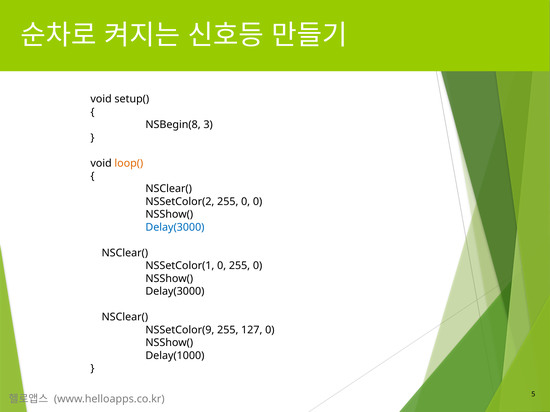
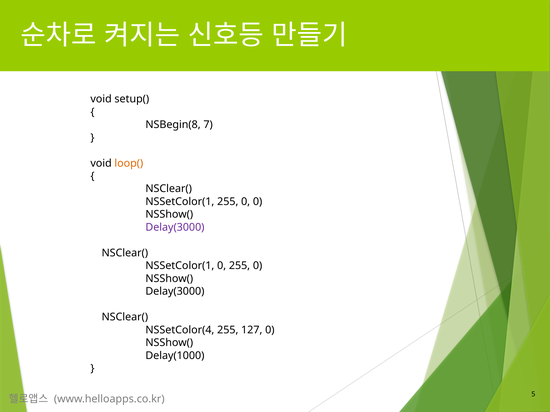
3: 3 -> 7 (208, 125)
NSSetColor(2: NSSetColor(2 -> NSSetColor(1 (180, 202)
Delay(3000 colour: blue -> purple (175, 228)
NSSetColor(9: NSSetColor(9 -> NSSetColor(4 (180, 330)
